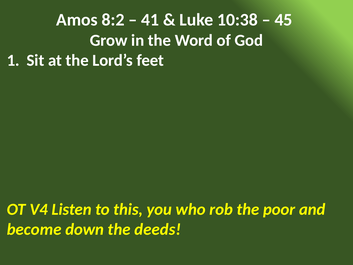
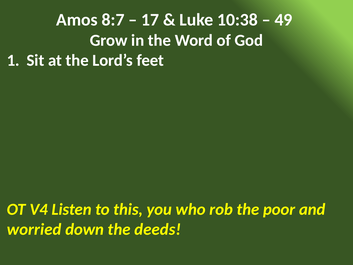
8:2: 8:2 -> 8:7 (113, 20)
41: 41 -> 17 (150, 20)
45: 45 -> 49 (283, 20)
become: become -> worried (34, 229)
